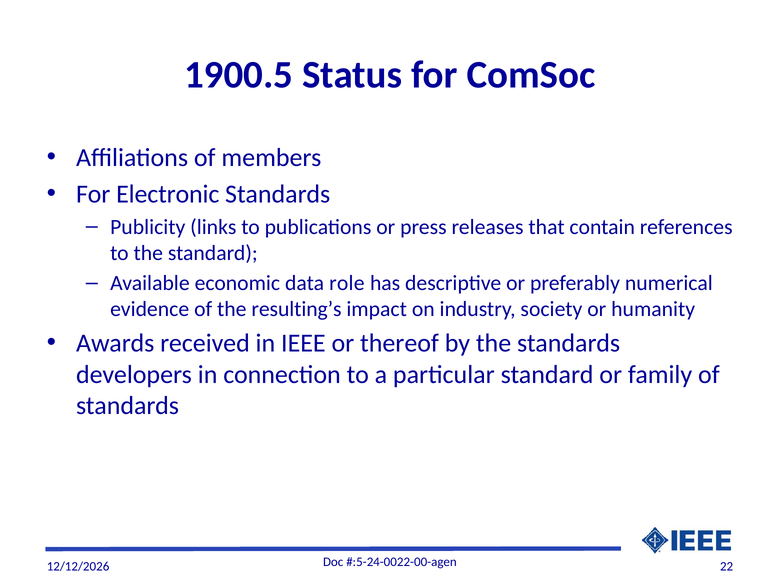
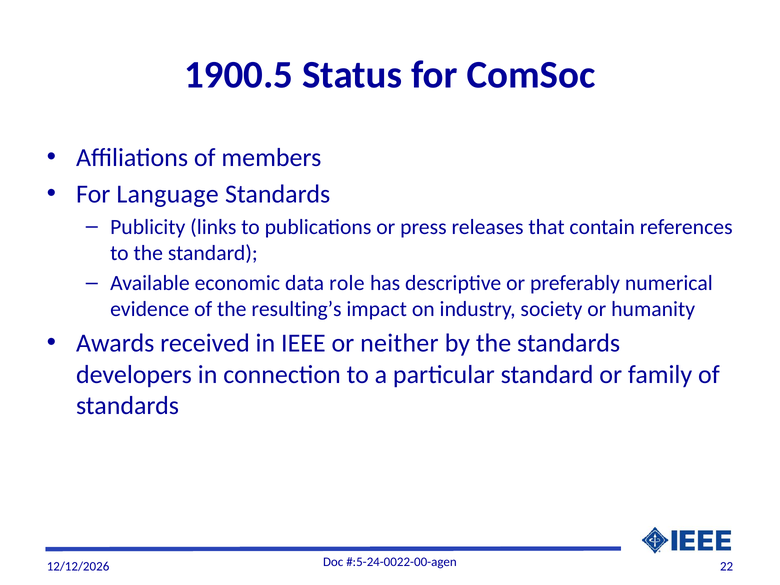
Electronic: Electronic -> Language (168, 194)
thereof: thereof -> neither (399, 343)
